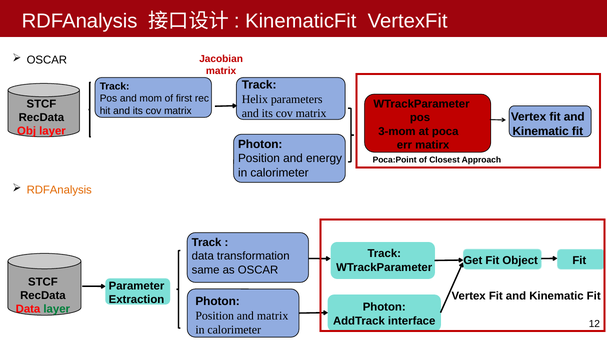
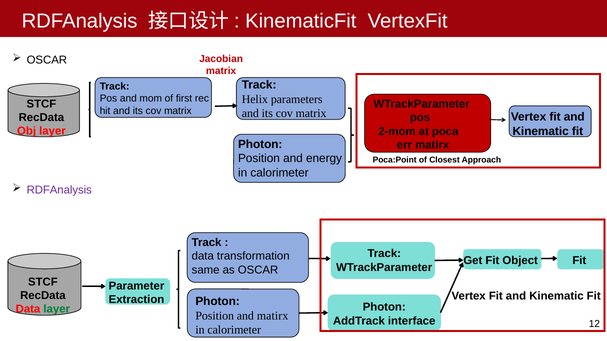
3-mom: 3-mom -> 2-mom (397, 131)
RDFAnalysis colour: orange -> purple (59, 190)
and matrix: matrix -> matirx (273, 316)
